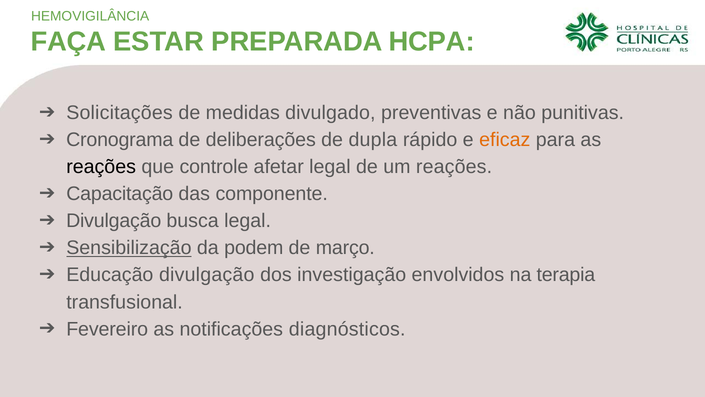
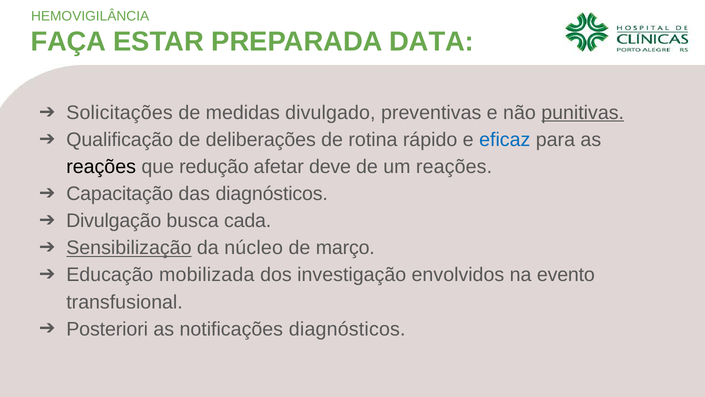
HCPA: HCPA -> DATA (432, 42)
punitivas underline: none -> present (583, 113)
Cronograma: Cronograma -> Qualificação (120, 140)
dupla: dupla -> rotina (373, 140)
eficaz colour: orange -> blue (505, 140)
controle: controle -> redução (214, 167)
afetar legal: legal -> deve (330, 167)
das componente: componente -> diagnósticos (272, 194)
busca legal: legal -> cada (248, 221)
podem: podem -> núcleo (254, 248)
Educação divulgação: divulgação -> mobilizada (207, 275)
terapia: terapia -> evento (566, 275)
Fevereiro: Fevereiro -> Posteriori (107, 329)
